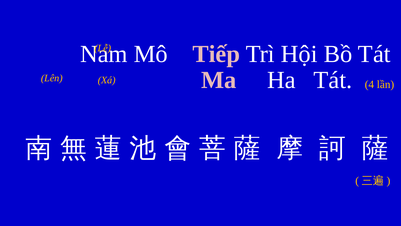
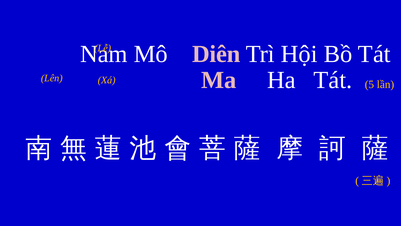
Tiếp: Tiếp -> Diên (216, 54)
4: 4 -> 5 (369, 84)
